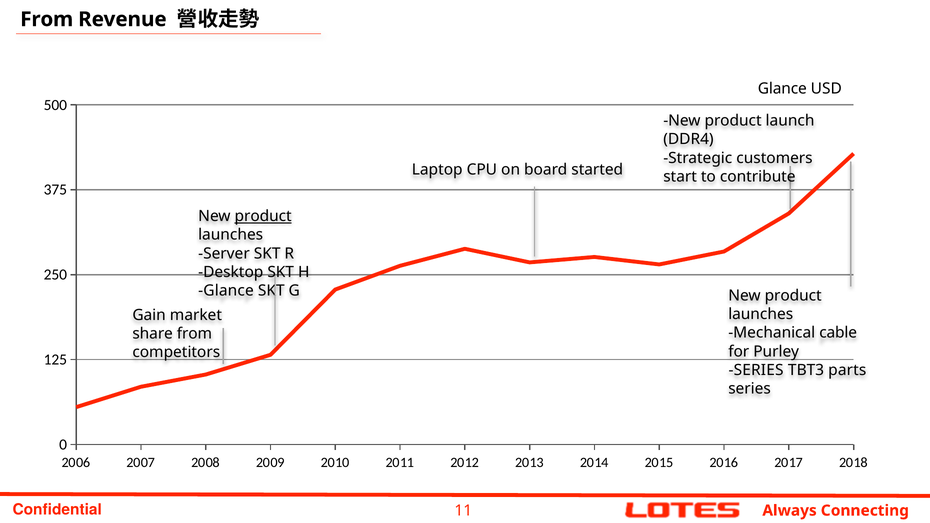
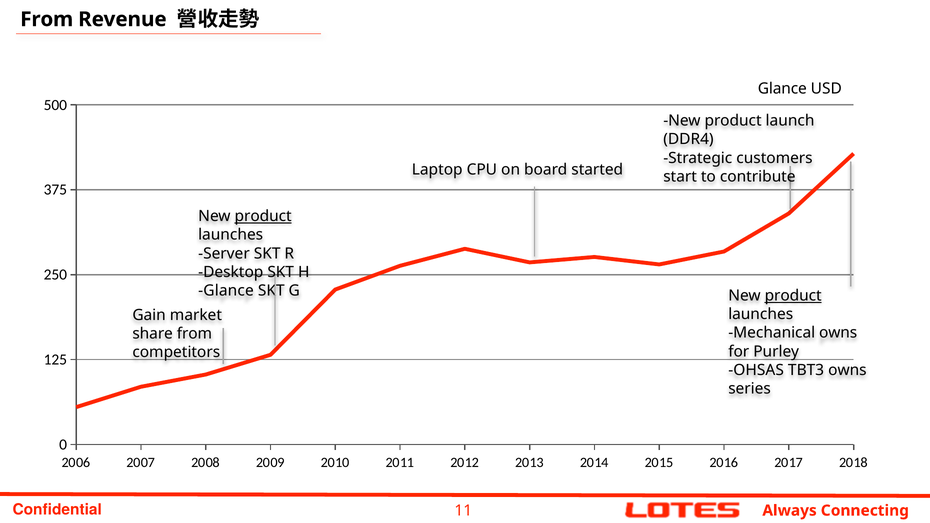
product underline: none -> present (793, 296)
Mechanical cable: cable -> owns (838, 333)
SERIES: SERIES -> OHSAS (756, 370)
TBT3 parts: parts -> owns (847, 370)
